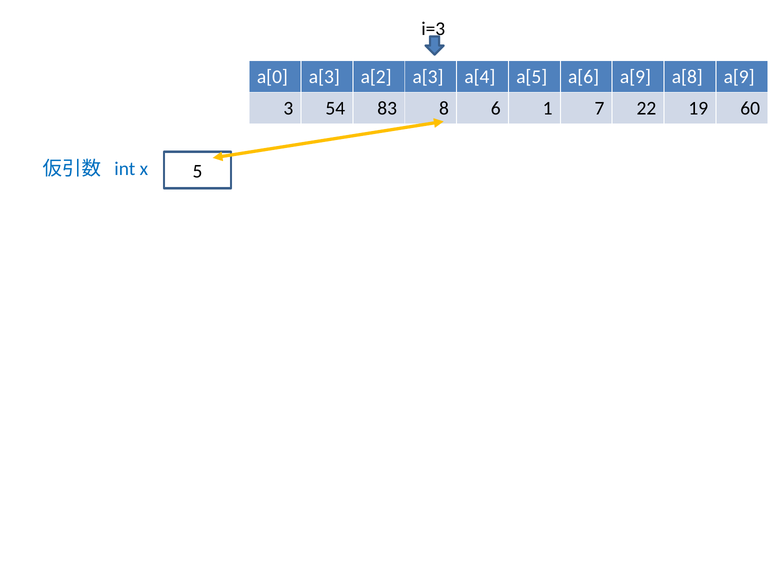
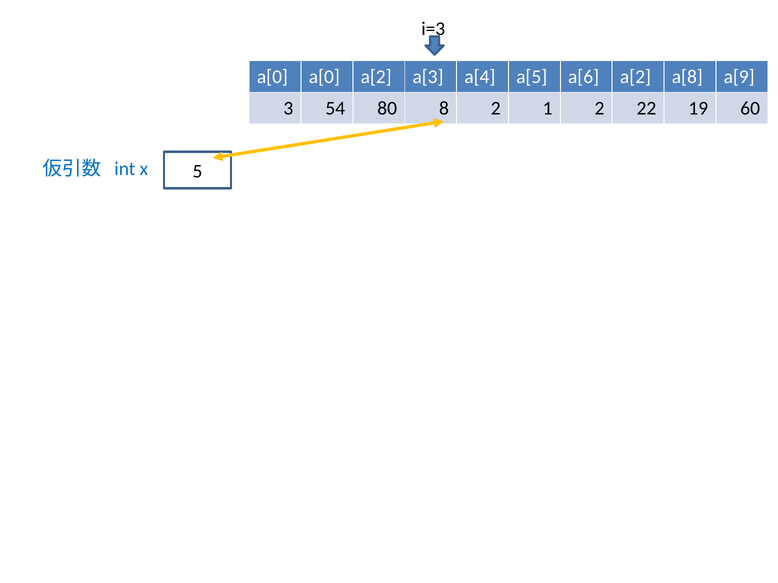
a[0 a[3: a[3 -> a[0 (324, 77)
a[6 a[9: a[9 -> a[2 (635, 77)
83: 83 -> 80 (387, 108)
8 6: 6 -> 2 (496, 108)
1 7: 7 -> 2 (600, 108)
